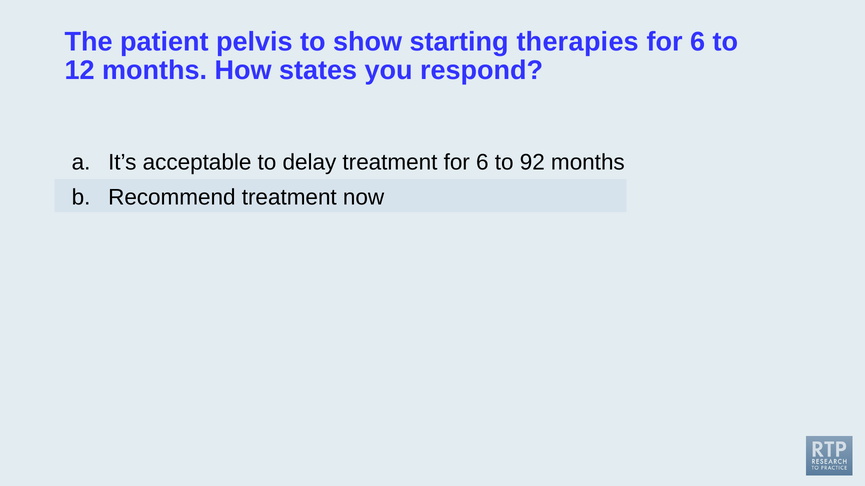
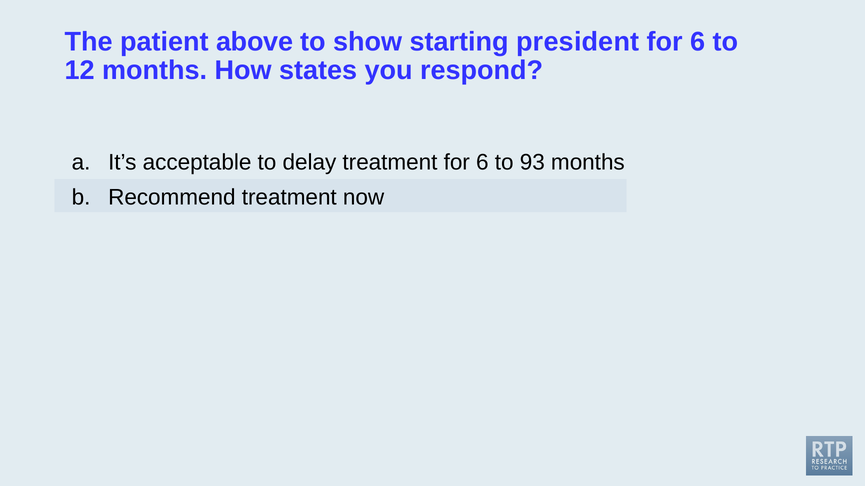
pelvis: pelvis -> above (255, 42)
therapies: therapies -> president (578, 42)
92: 92 -> 93 (532, 162)
